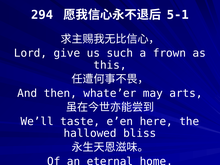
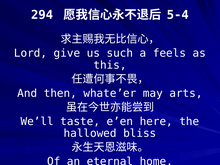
5-1: 5-1 -> 5-4 (178, 15)
frown: frown -> feels (169, 53)
